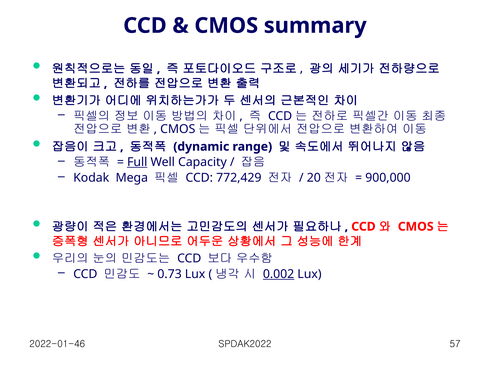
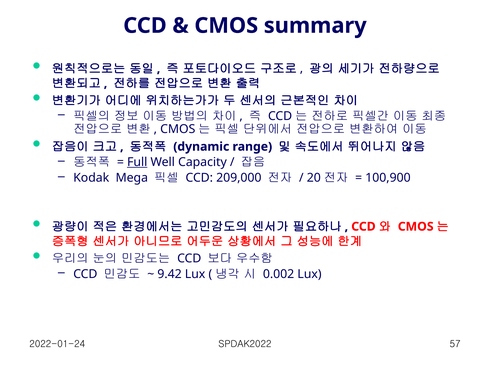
772,429: 772,429 -> 209,000 (239, 178)
900,000: 900,000 -> 100,900 (388, 178)
0.73: 0.73 -> 9.42 (170, 274)
0.002 underline: present -> none (279, 274)
2022-01-46: 2022-01-46 -> 2022-01-24 (57, 344)
